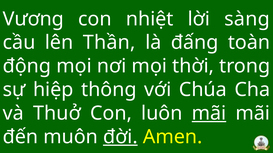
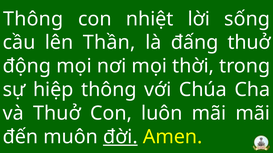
Vương: Vương -> Thông (33, 19)
sàng: sàng -> sống (247, 19)
đấng toàn: toàn -> thuở (249, 43)
mãi underline: present -> none (209, 114)
